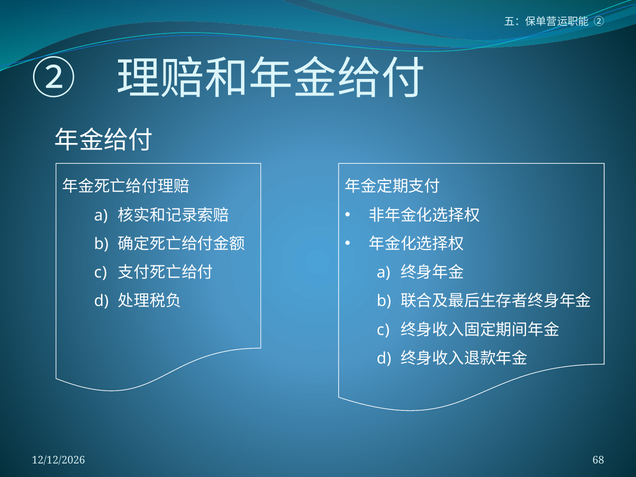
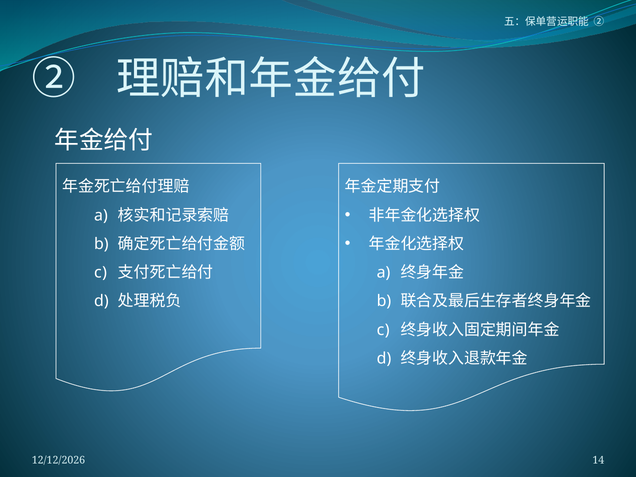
68: 68 -> 14 (598, 460)
